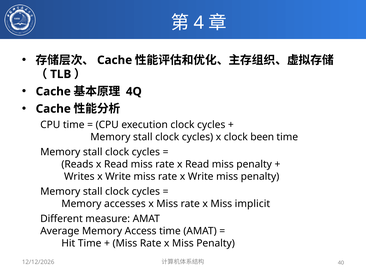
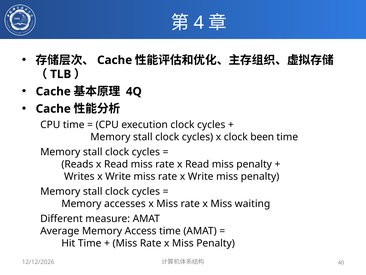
implicit: implicit -> waiting (252, 203)
